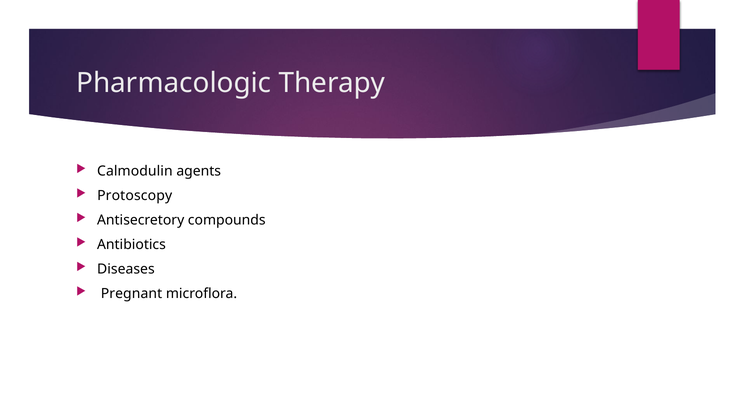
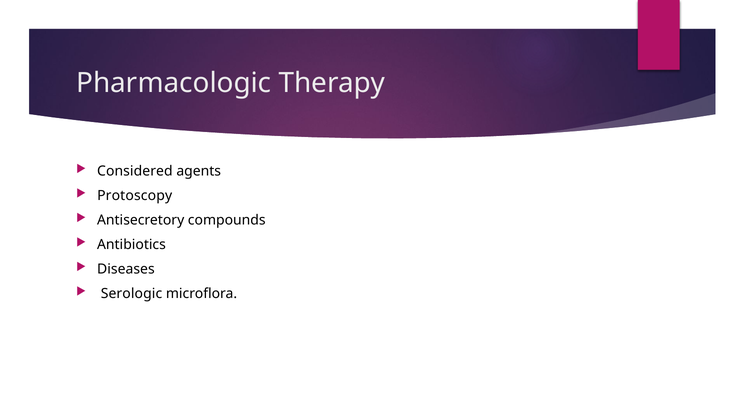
Calmodulin: Calmodulin -> Considered (135, 171)
Pregnant: Pregnant -> Serologic (131, 294)
